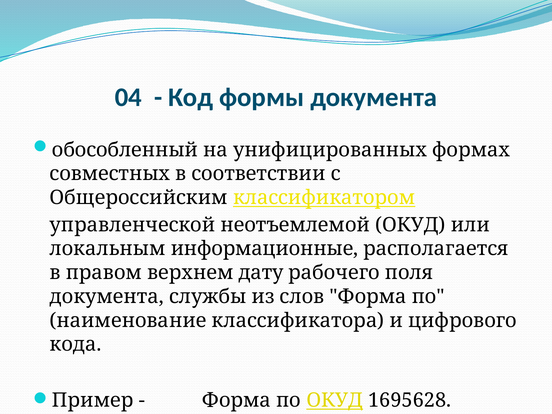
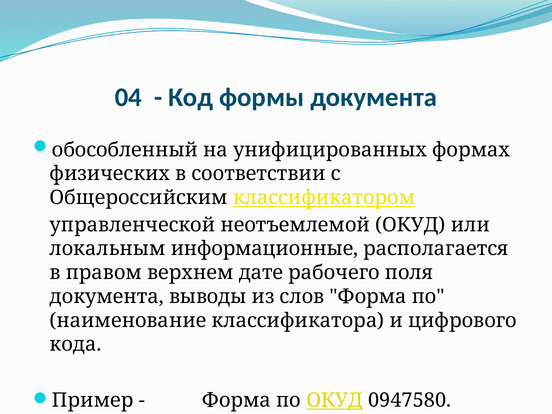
совместных: совместных -> физических (110, 174)
дату: дату -> дате (261, 273)
службы: службы -> выводы (208, 297)
1695628: 1695628 -> 0947580 (410, 400)
